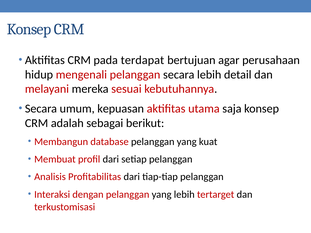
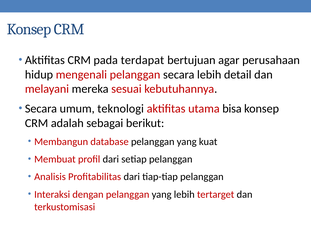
kepuasan: kepuasan -> teknologi (121, 109)
saja: saja -> bisa (232, 109)
